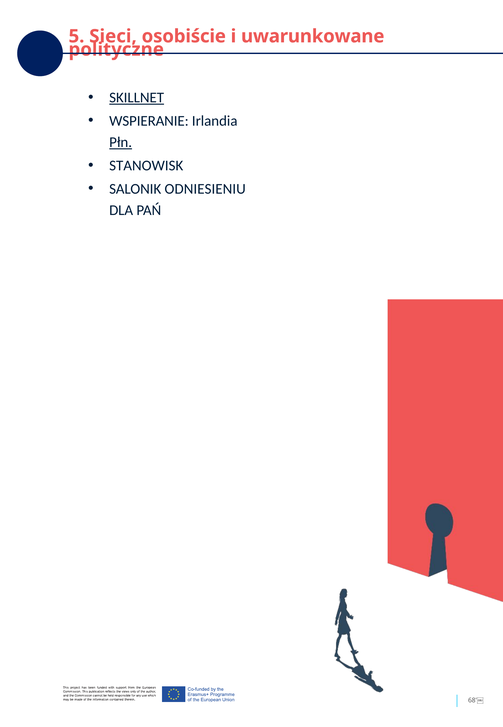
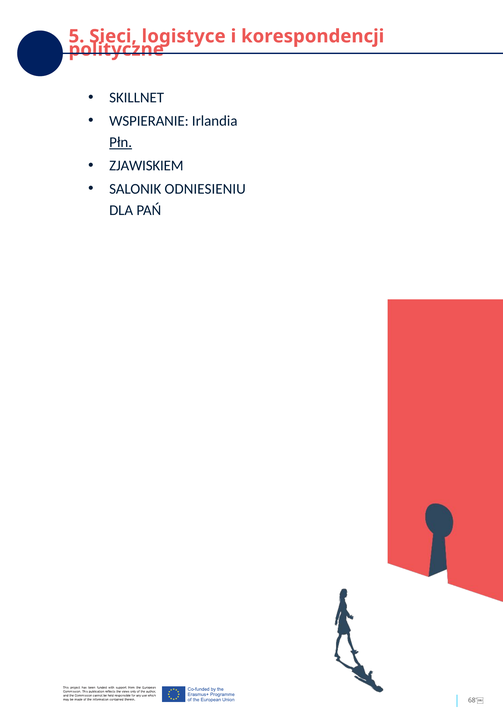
osobiście: osobiście -> logistyce (184, 36)
uwarunkowane: uwarunkowane -> korespondencji (313, 36)
SKILLNET underline: present -> none (137, 98)
STANOWISK: STANOWISK -> ZJAWISKIEM (146, 166)
